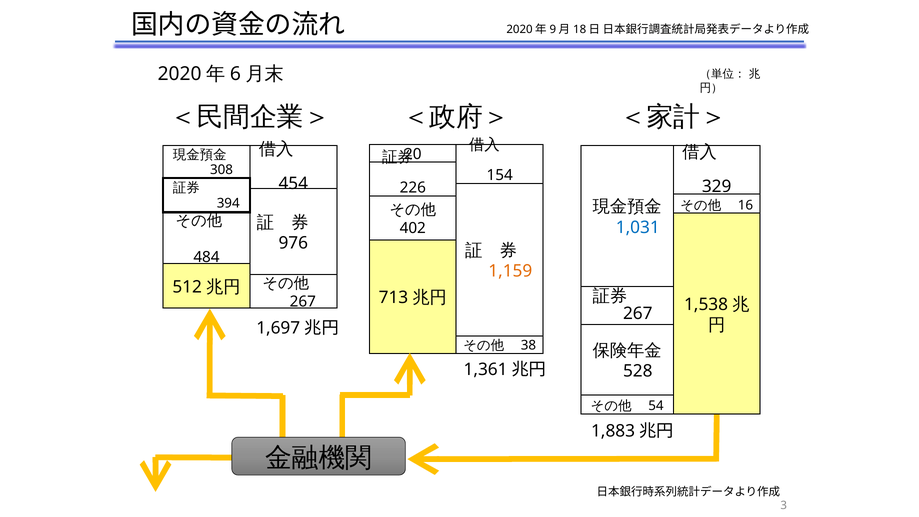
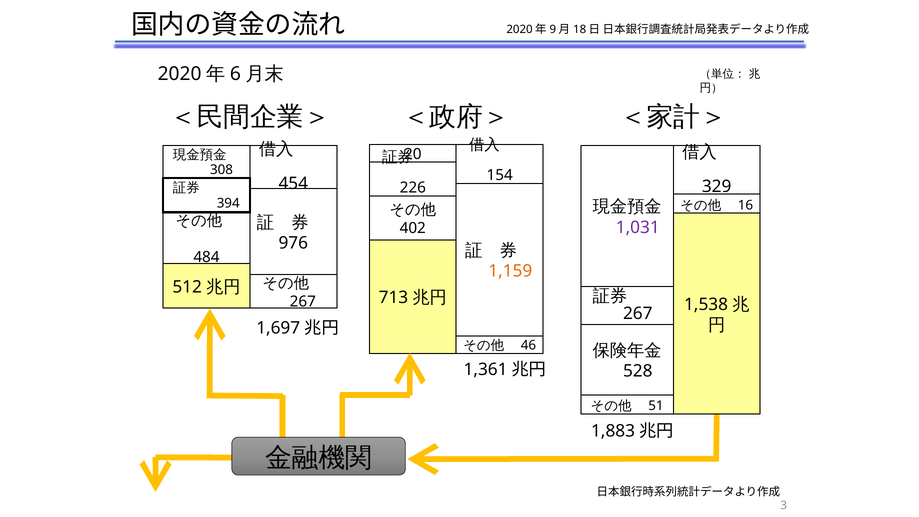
1,031 colour: blue -> purple (638, 227)
38: 38 -> 46 (528, 345)
54: 54 -> 51 (656, 406)
